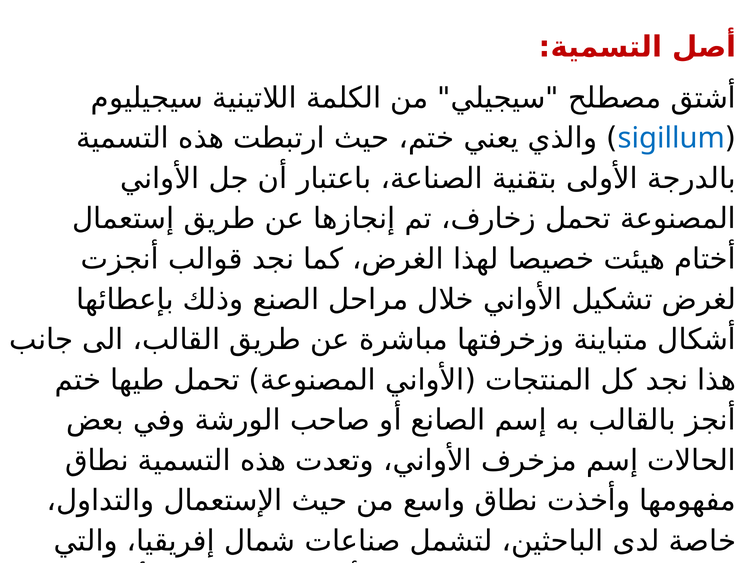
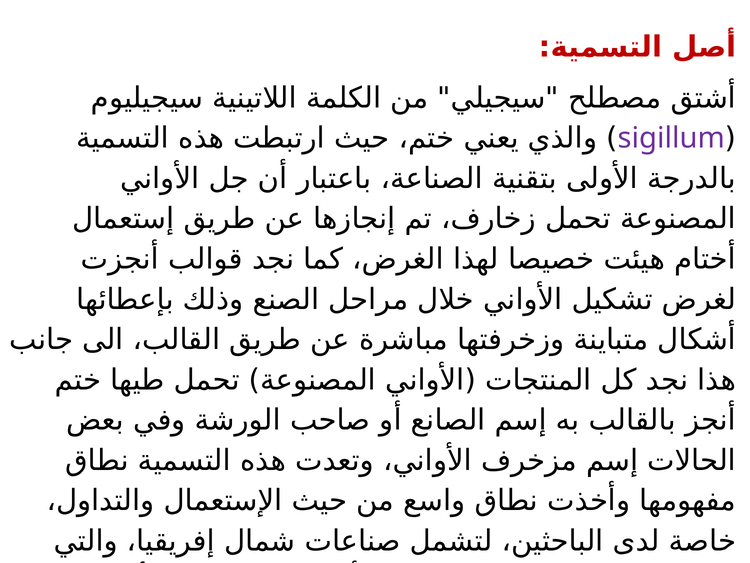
sigillum colour: blue -> purple (672, 138)
